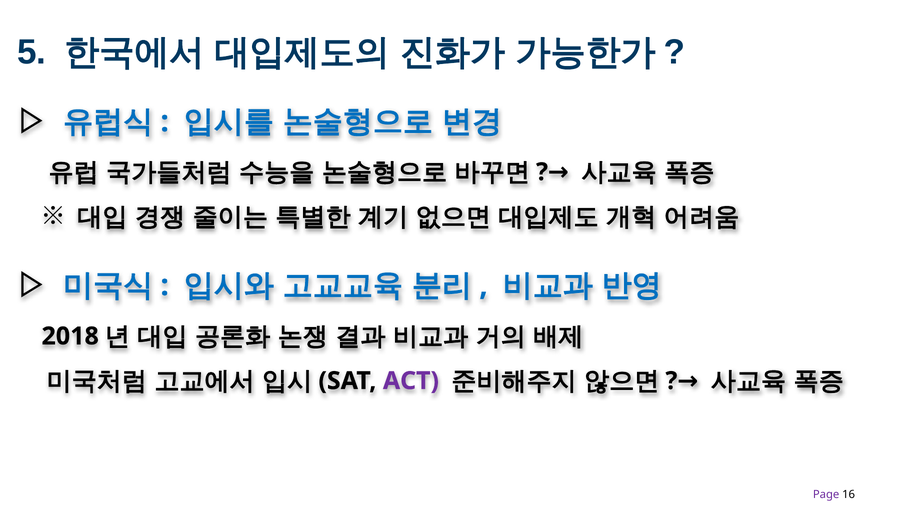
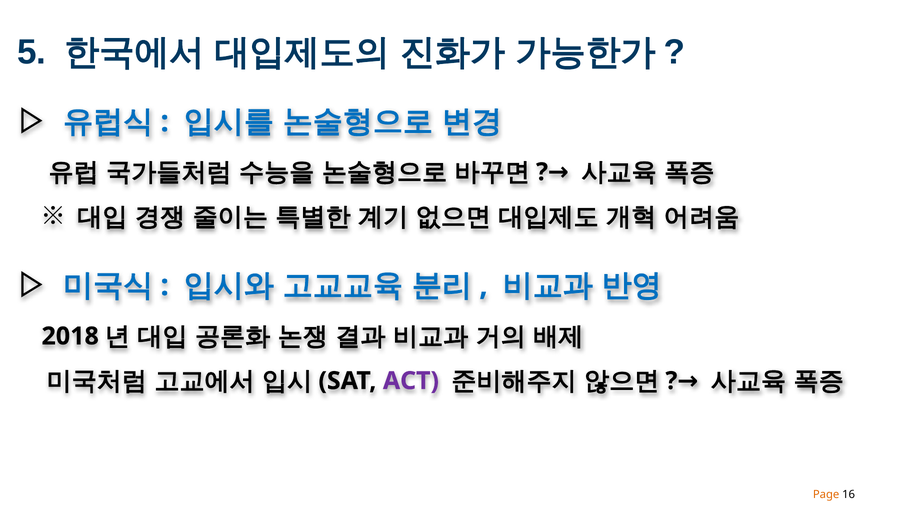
Page colour: purple -> orange (826, 495)
